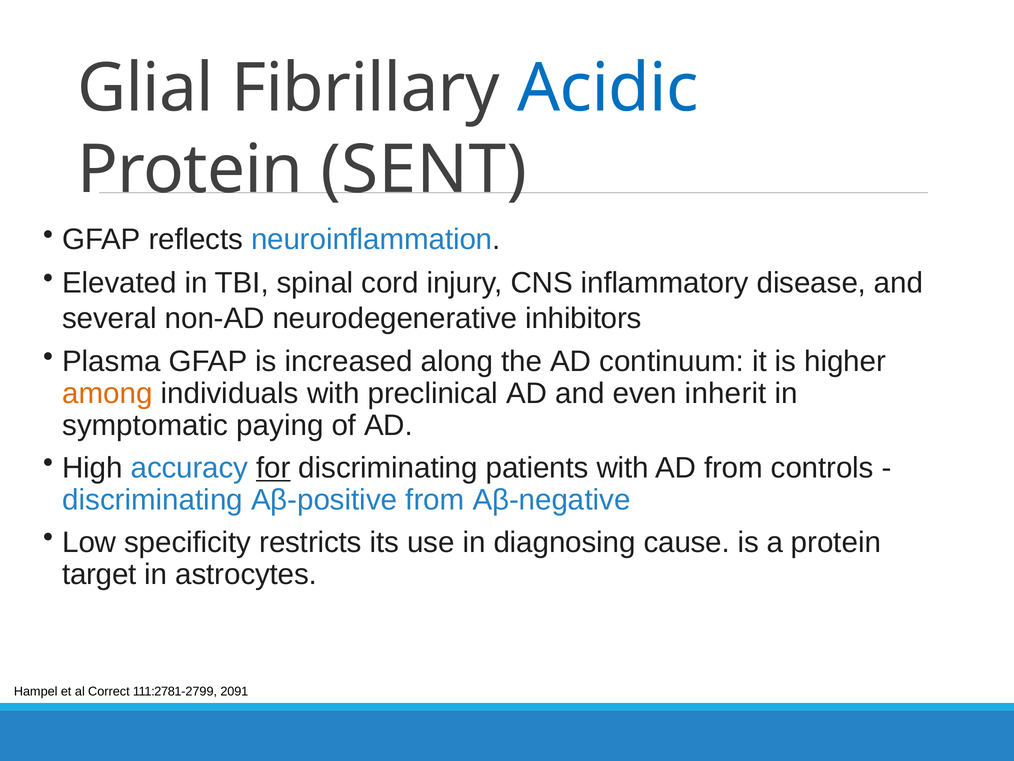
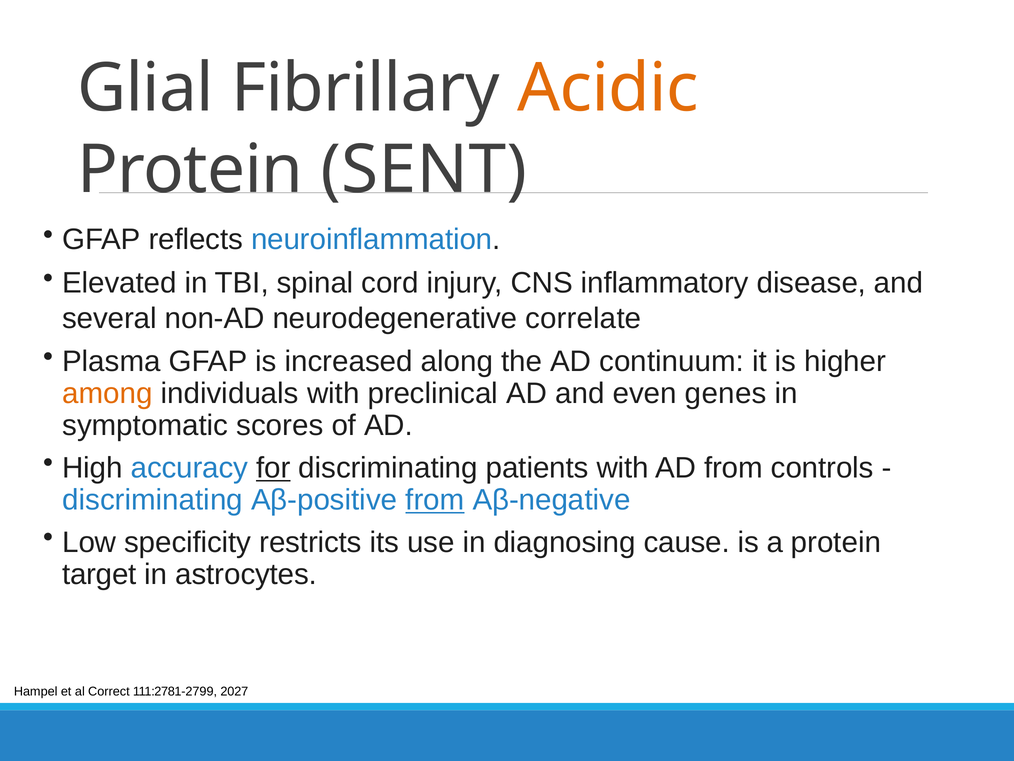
Acidic colour: blue -> orange (608, 89)
inhibitors: inhibitors -> correlate (583, 318)
inherit: inherit -> genes (726, 393)
paying: paying -> scores (280, 425)
from underline: none -> present (435, 500)
2091: 2091 -> 2027 (234, 691)
